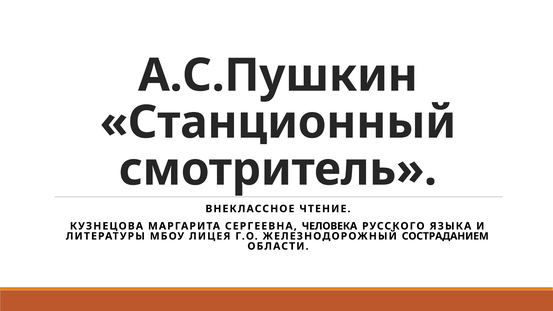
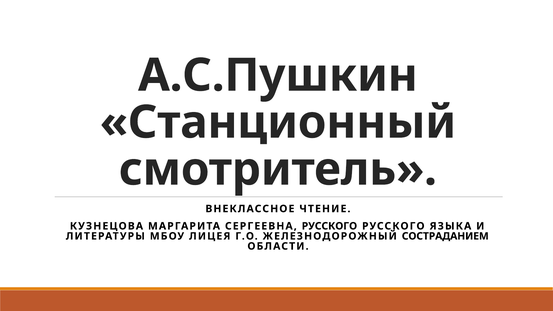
СЕРГЕЕВНА ЧЕЛОВЕКА: ЧЕЛОВЕКА -> РУССКОГО (329, 226)
